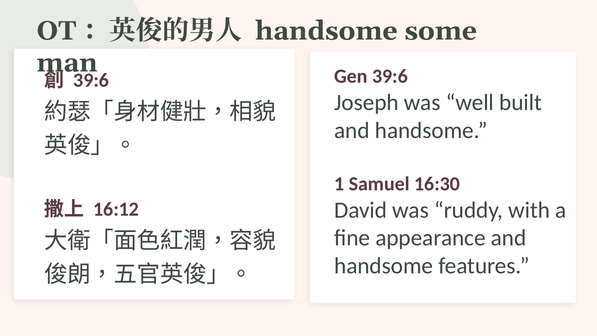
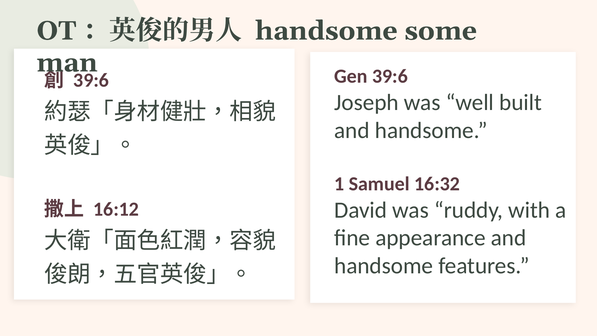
16:30: 16:30 -> 16:32 (437, 184)
